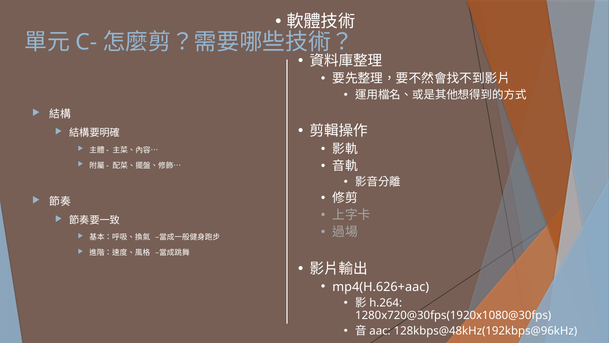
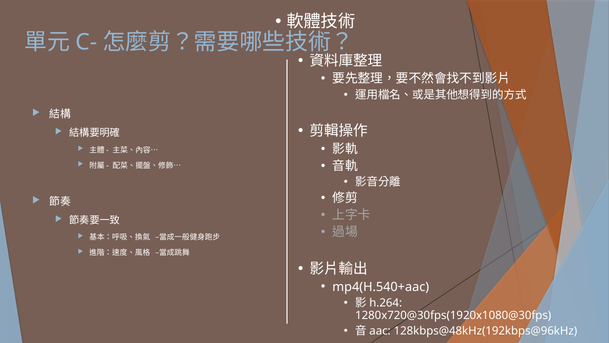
mp4(H.626+aac: mp4(H.626+aac -> mp4(H.540+aac (381, 286)
